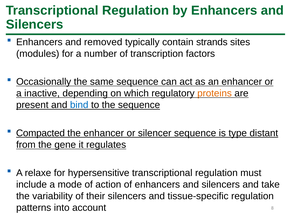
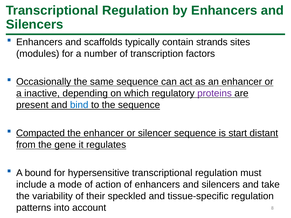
removed: removed -> scaffolds (103, 42)
proteins colour: orange -> purple (215, 93)
type: type -> start (238, 133)
relaxe: relaxe -> bound (38, 173)
their silencers: silencers -> speckled (127, 196)
